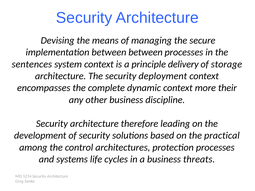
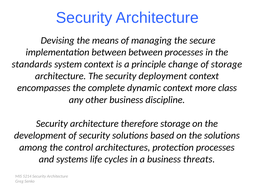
sentences: sentences -> standards (32, 64)
delivery: delivery -> change (183, 64)
their: their -> class (227, 88)
therefore leading: leading -> storage (175, 124)
the practical: practical -> solutions (222, 136)
